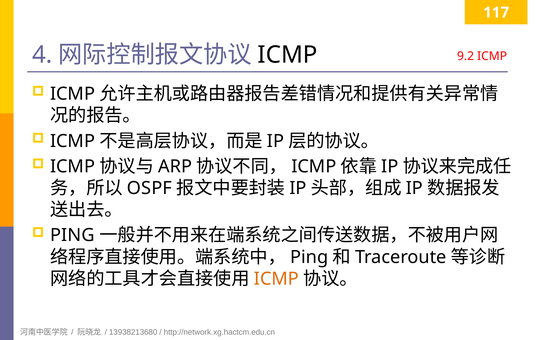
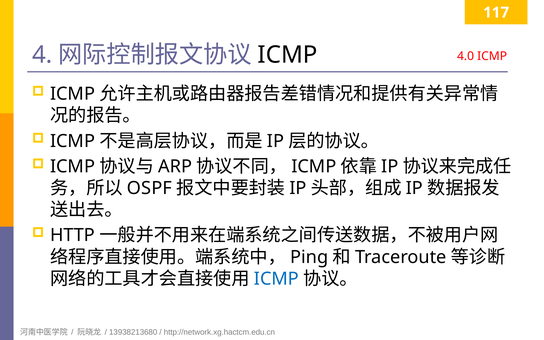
9.2: 9.2 -> 4.0 (466, 56)
PING: PING -> HTTP (73, 235)
ICMP colour: orange -> blue (276, 279)
